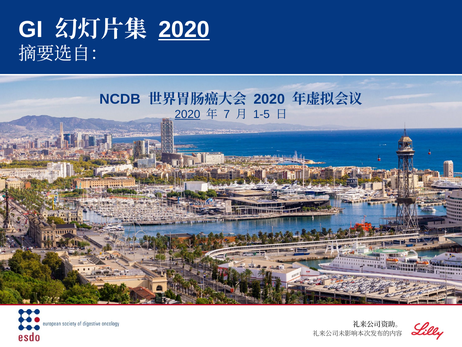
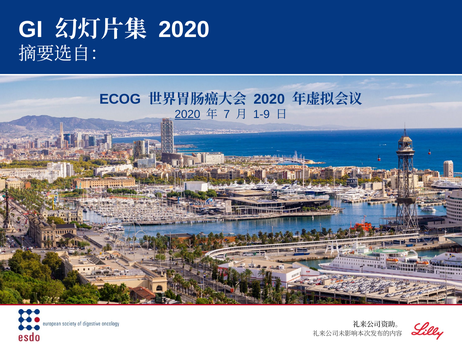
2020 underline: present -> none (184, 30)
NCDB: NCDB -> ECOG (120, 99)
1-5: 1-5 -> 1-9 (261, 114)
